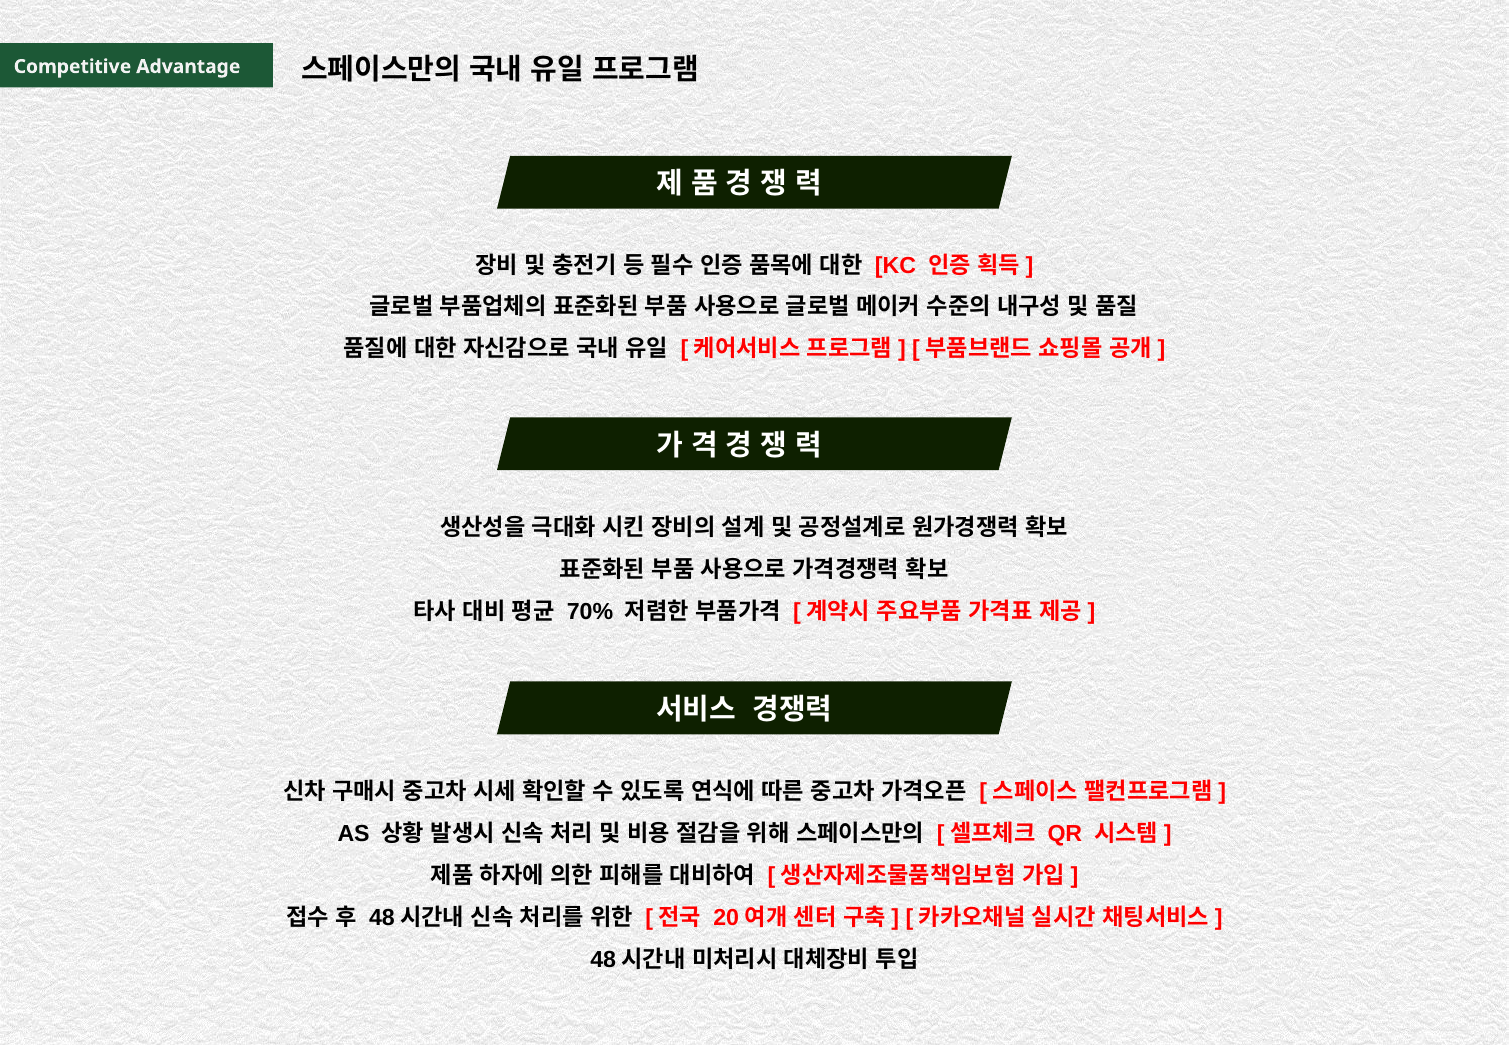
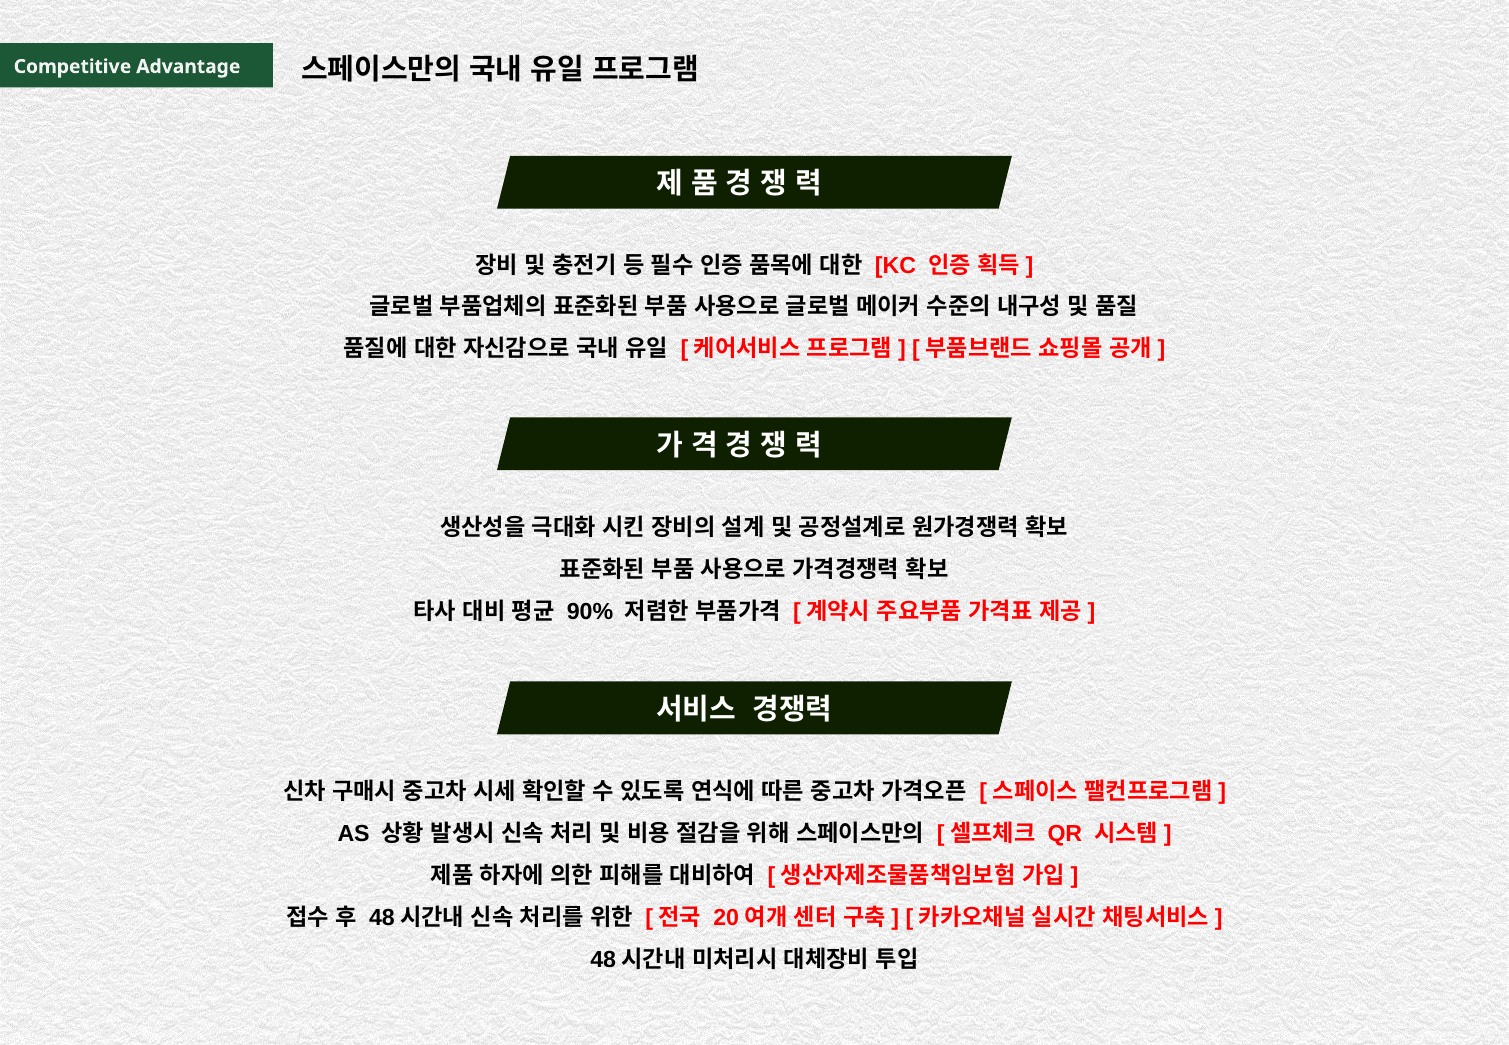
70%: 70% -> 90% (590, 612)
